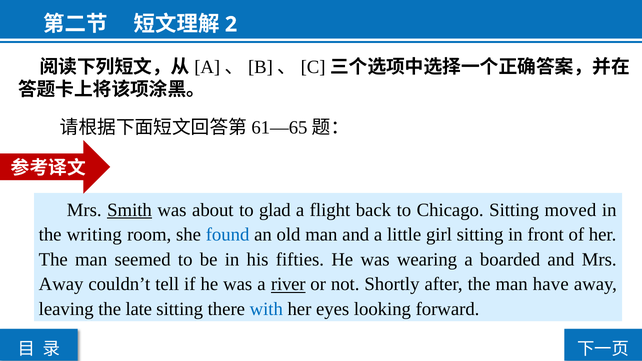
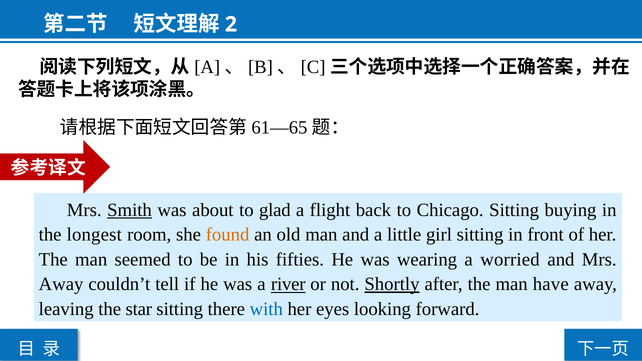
moved: moved -> buying (571, 210)
writing: writing -> longest (94, 235)
found colour: blue -> orange (228, 235)
boarded: boarded -> worried (510, 260)
Shortly underline: none -> present (392, 284)
late: late -> star (139, 309)
